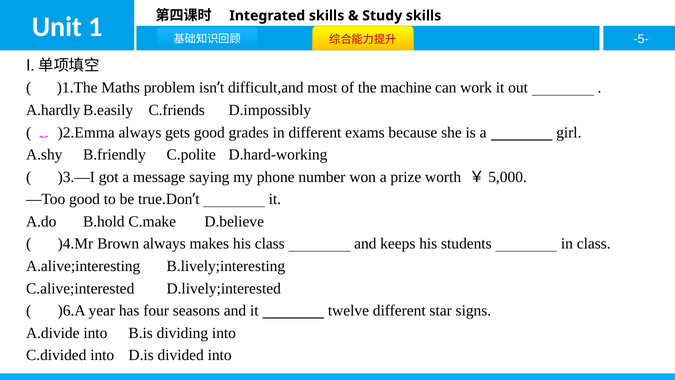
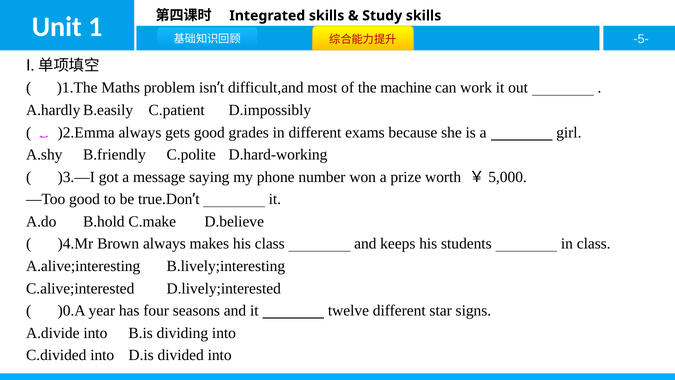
C.friends: C.friends -> C.patient (177, 110)
)6.A: )6.A -> )0.A (72, 310)
